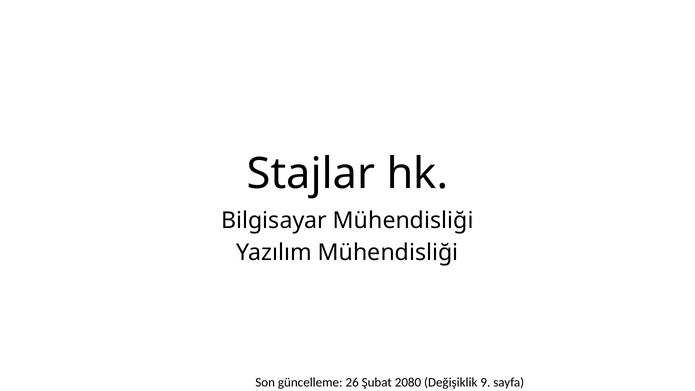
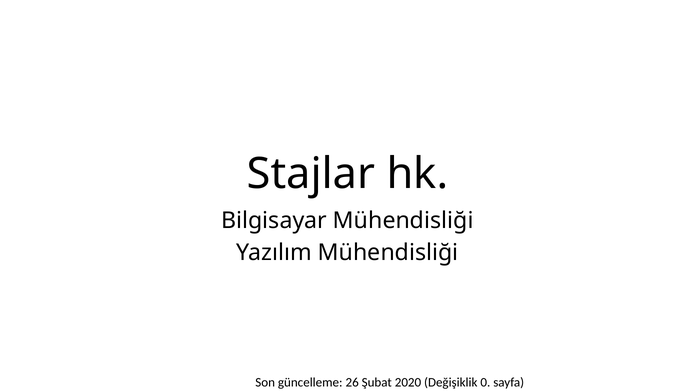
2080: 2080 -> 2020 (408, 383)
9: 9 -> 0 (485, 383)
